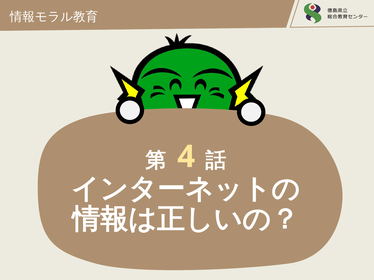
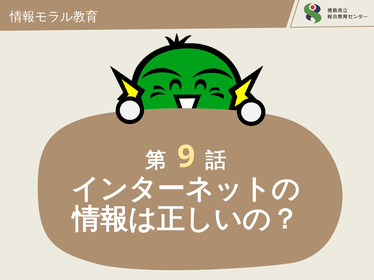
4: 4 -> 9 (186, 157)
